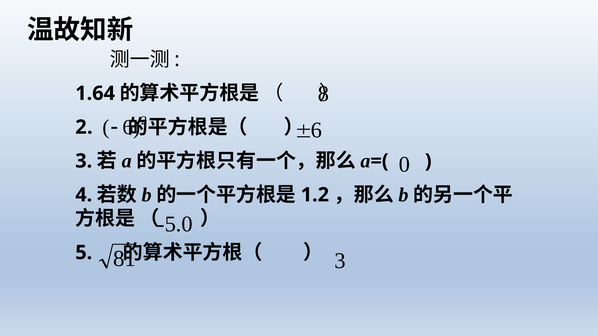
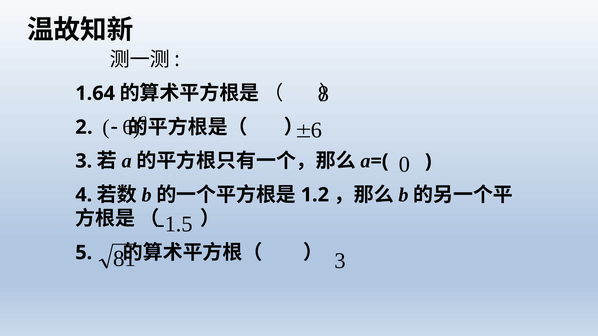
-5.0: -5.0 -> -1.5 (175, 224)
